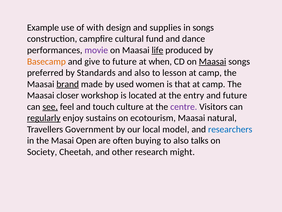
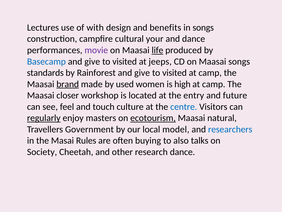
Example: Example -> Lectures (43, 28)
supplies: supplies -> benefits (165, 28)
fund: fund -> your (155, 39)
Basecamp colour: orange -> blue (46, 61)
future: future -> visited (125, 61)
when: when -> jeeps (160, 61)
Maasai underline: present -> none (213, 61)
preferred: preferred -> standards (45, 73)
Standards: Standards -> Rainforest (96, 73)
also: also -> give (142, 73)
lesson: lesson -> visited (175, 73)
that: that -> high (182, 84)
see underline: present -> none (50, 106)
centre colour: purple -> blue (184, 106)
sustains: sustains -> masters (101, 118)
ecotourism underline: none -> present (153, 118)
Open: Open -> Rules (86, 140)
research might: might -> dance (182, 152)
